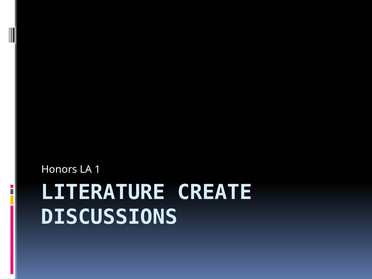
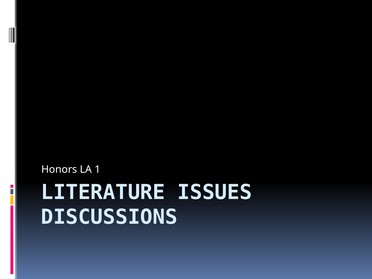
CREATE: CREATE -> ISSUES (215, 192)
